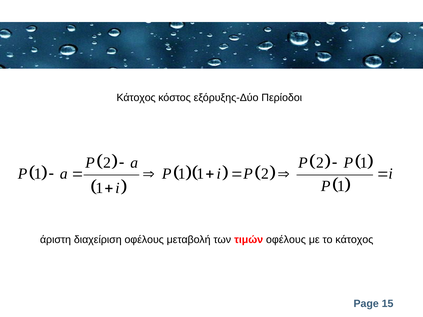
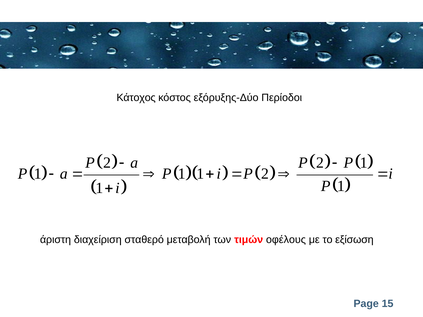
διαχείριση οφέλους: οφέλους -> σταθερό (144, 240)
το κάτοχος: κάτοχος -> εξίσωση (354, 240)
